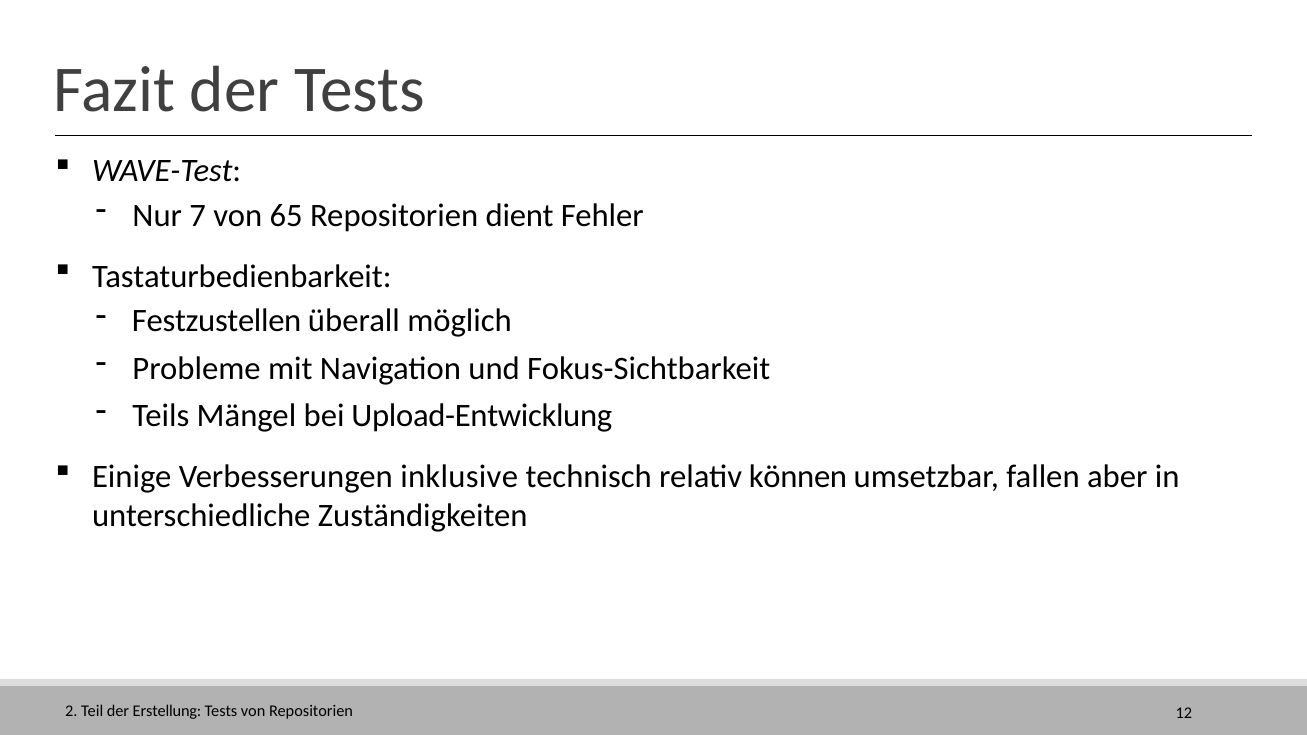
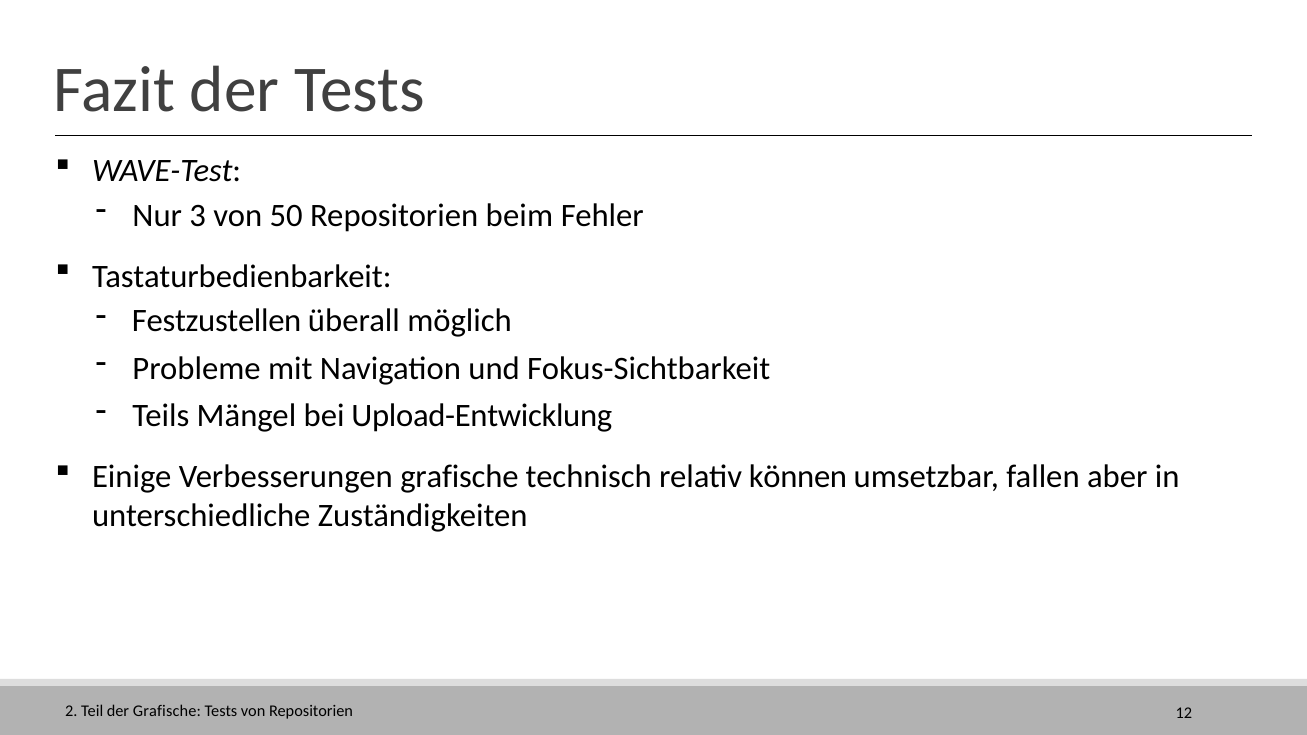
7: 7 -> 3 (198, 215)
65: 65 -> 50 (286, 215)
dient: dient -> beim (519, 215)
Verbesserungen inklusive: inklusive -> grafische (459, 477)
der Erstellung: Erstellung -> Grafische (167, 712)
